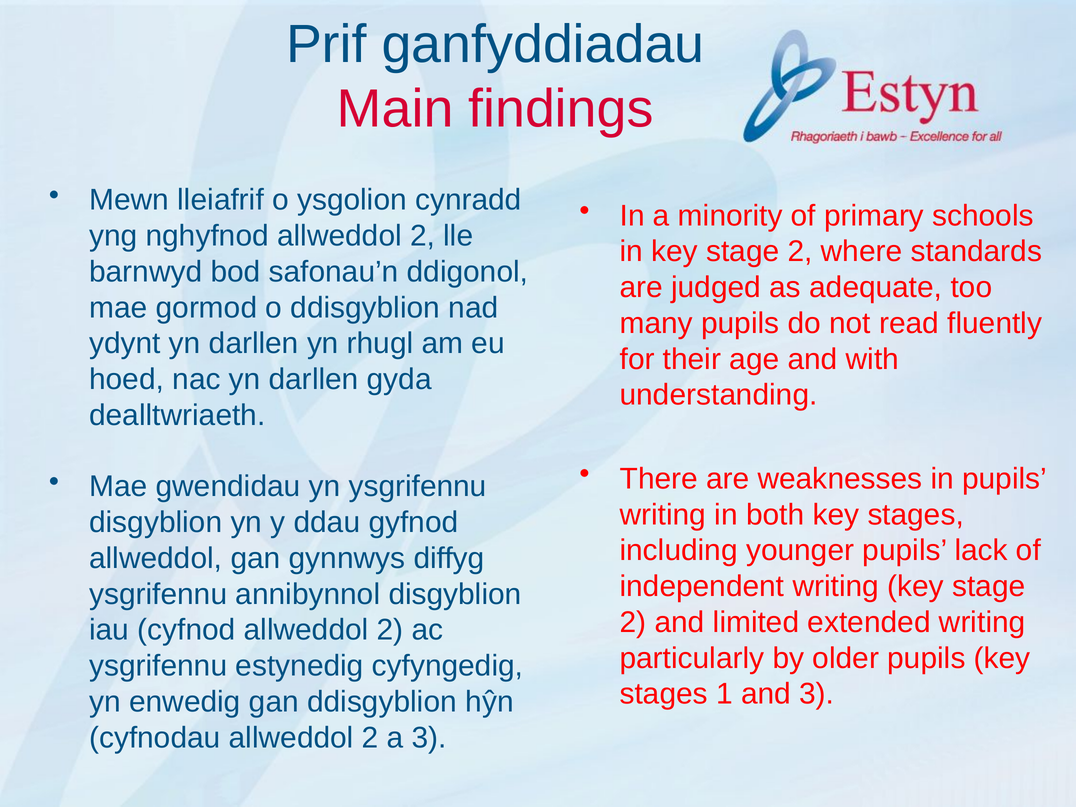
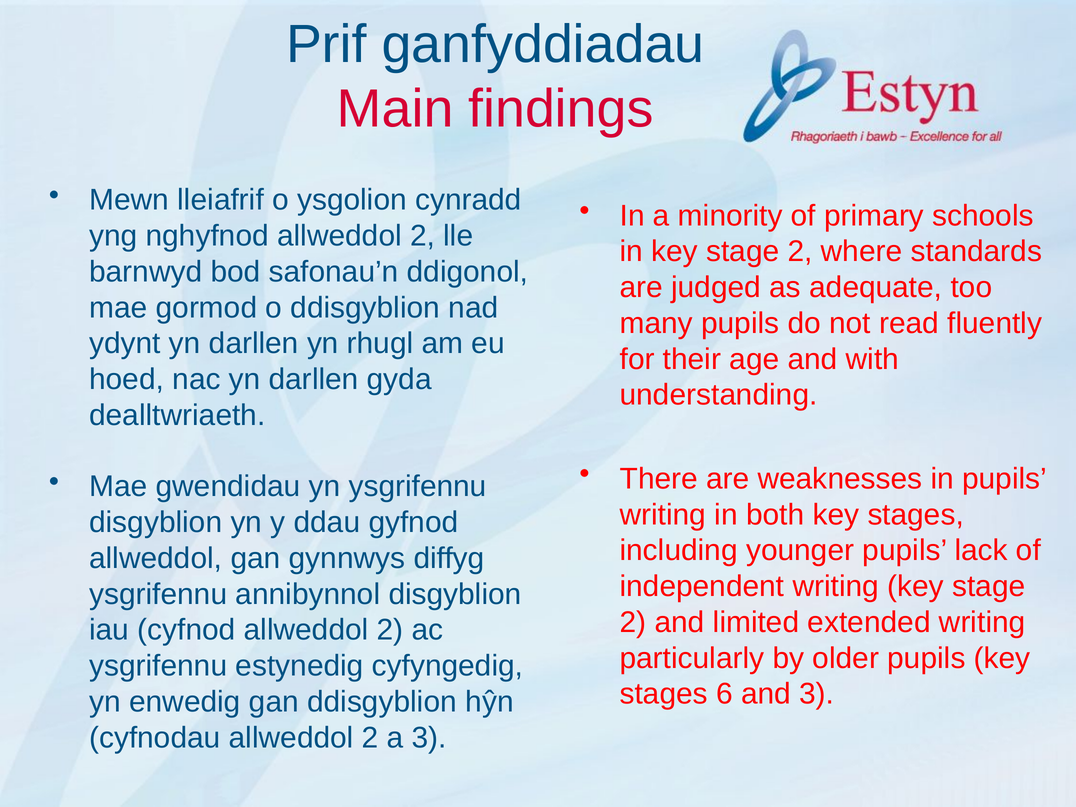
1: 1 -> 6 (724, 694)
